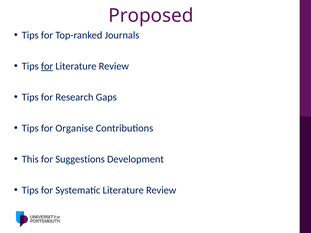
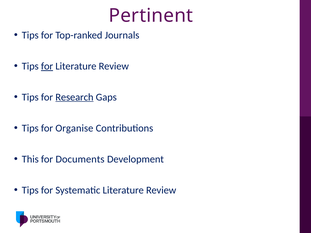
Proposed: Proposed -> Pertinent (151, 16)
Research underline: none -> present (74, 97)
Suggestions: Suggestions -> Documents (80, 159)
